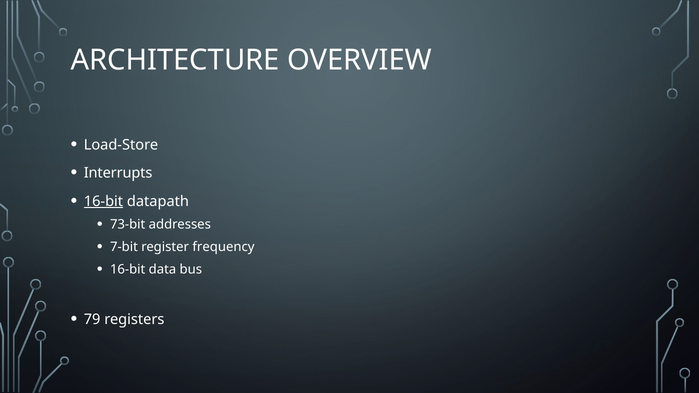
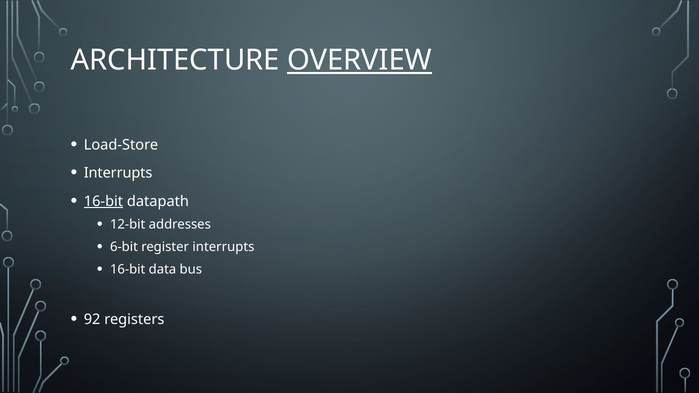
OVERVIEW underline: none -> present (359, 60)
73-bit: 73-bit -> 12-bit (128, 225)
7-bit: 7-bit -> 6-bit (124, 247)
register frequency: frequency -> interrupts (223, 247)
79: 79 -> 92 (92, 320)
